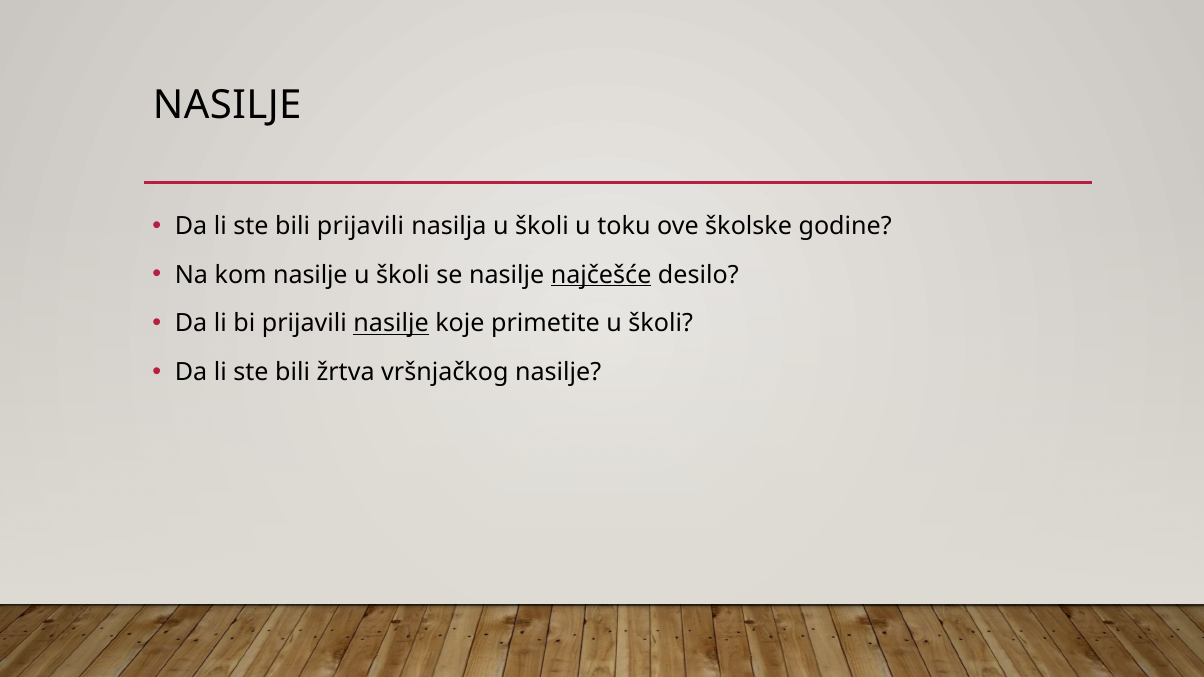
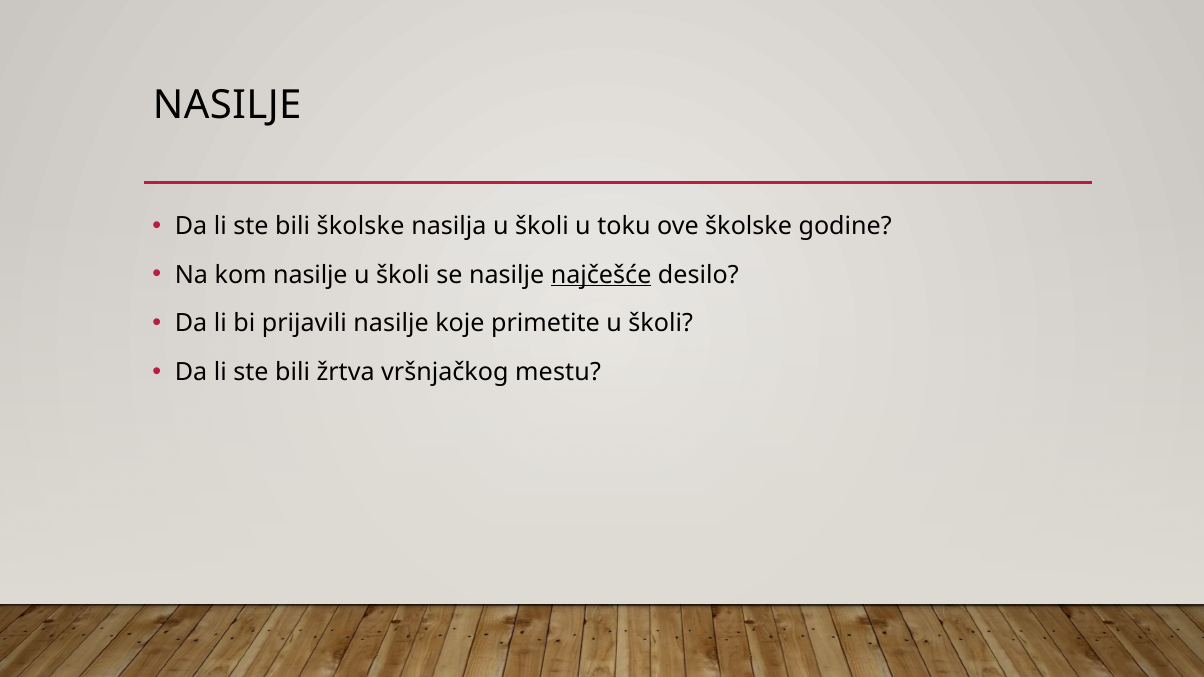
bili prijavili: prijavili -> školske (361, 226)
nasilje underline: present -> none (391, 324)
vršnjačkog nasilje: nasilje -> mestu (558, 372)
